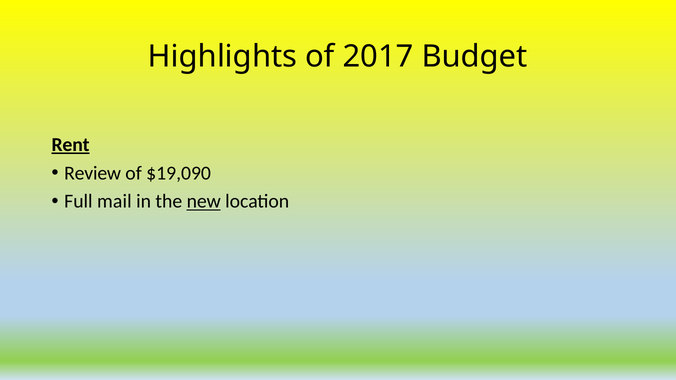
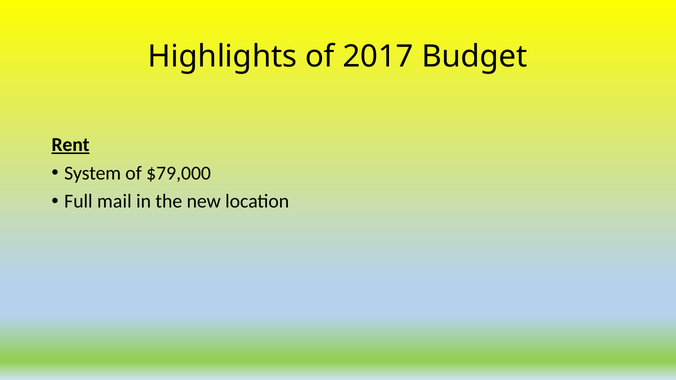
Review: Review -> System (93, 173)
$19,090: $19,090 -> $79,000 (179, 173)
new underline: present -> none (204, 202)
